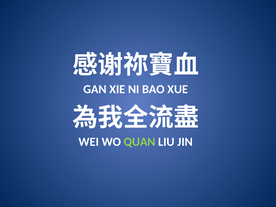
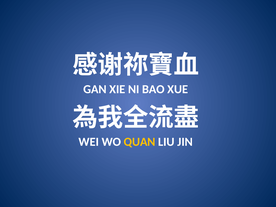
QUAN colour: light green -> yellow (140, 142)
